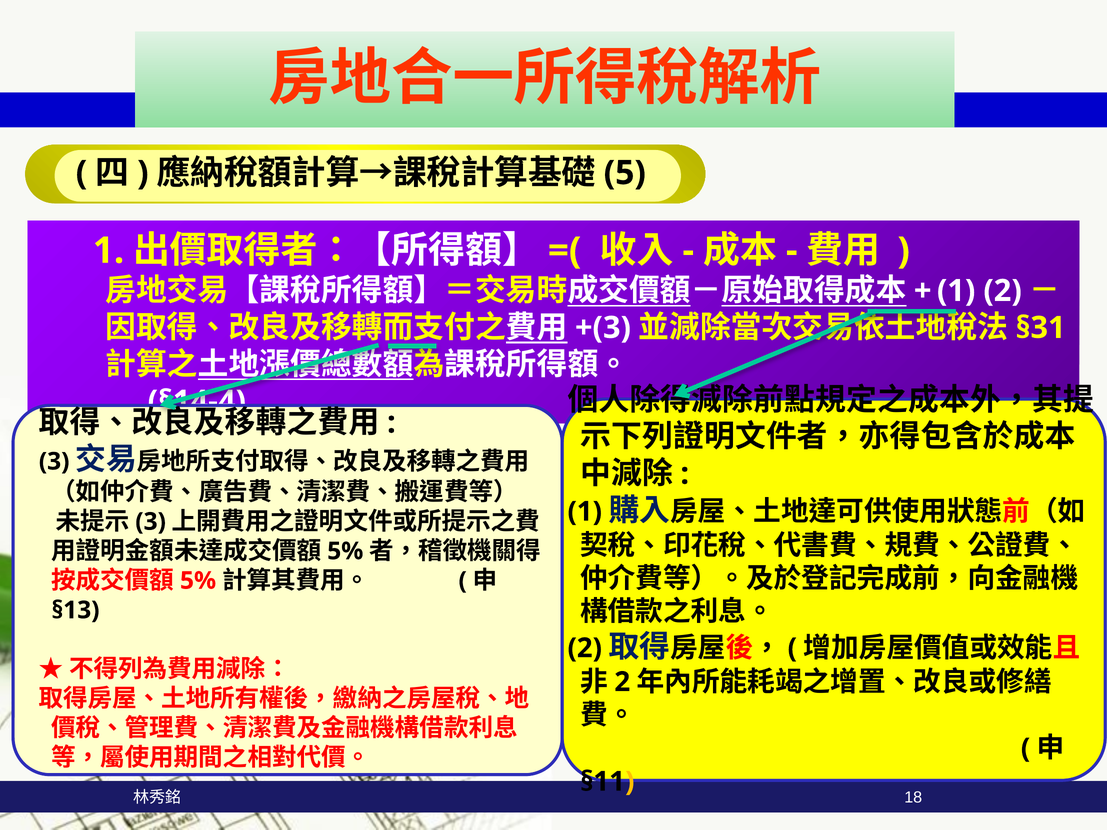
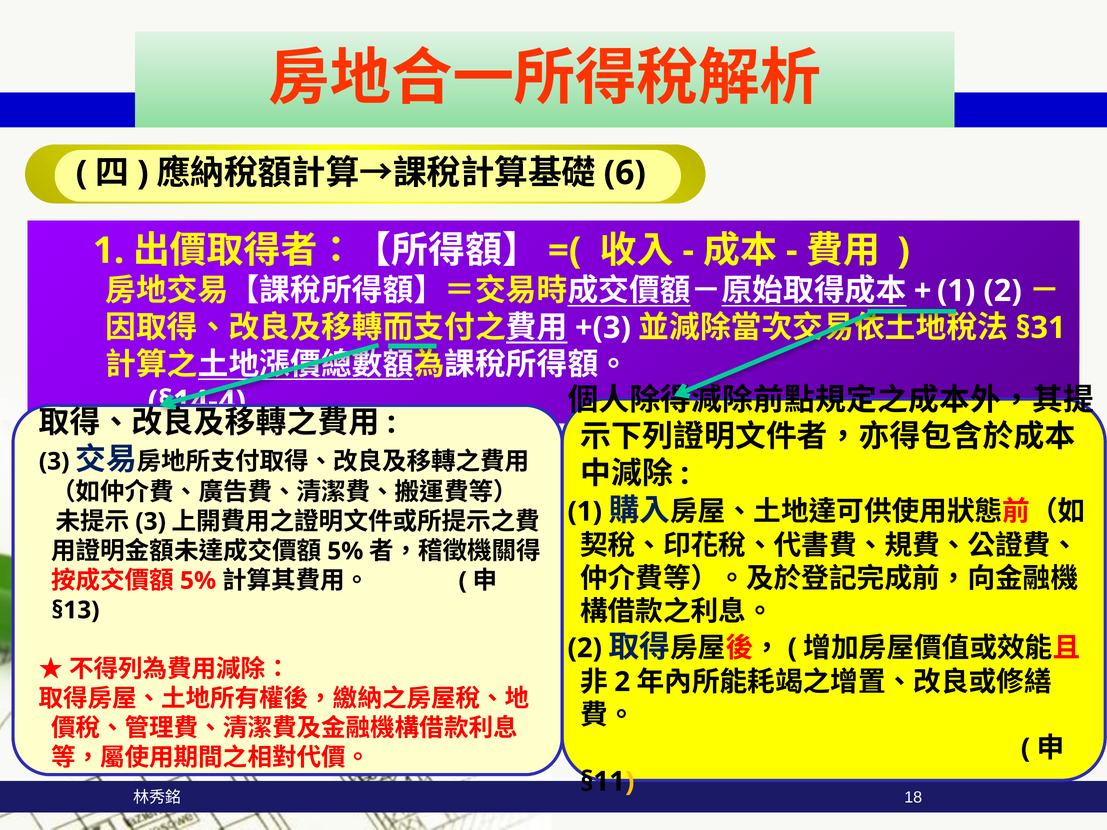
5: 5 -> 6 (625, 173)
